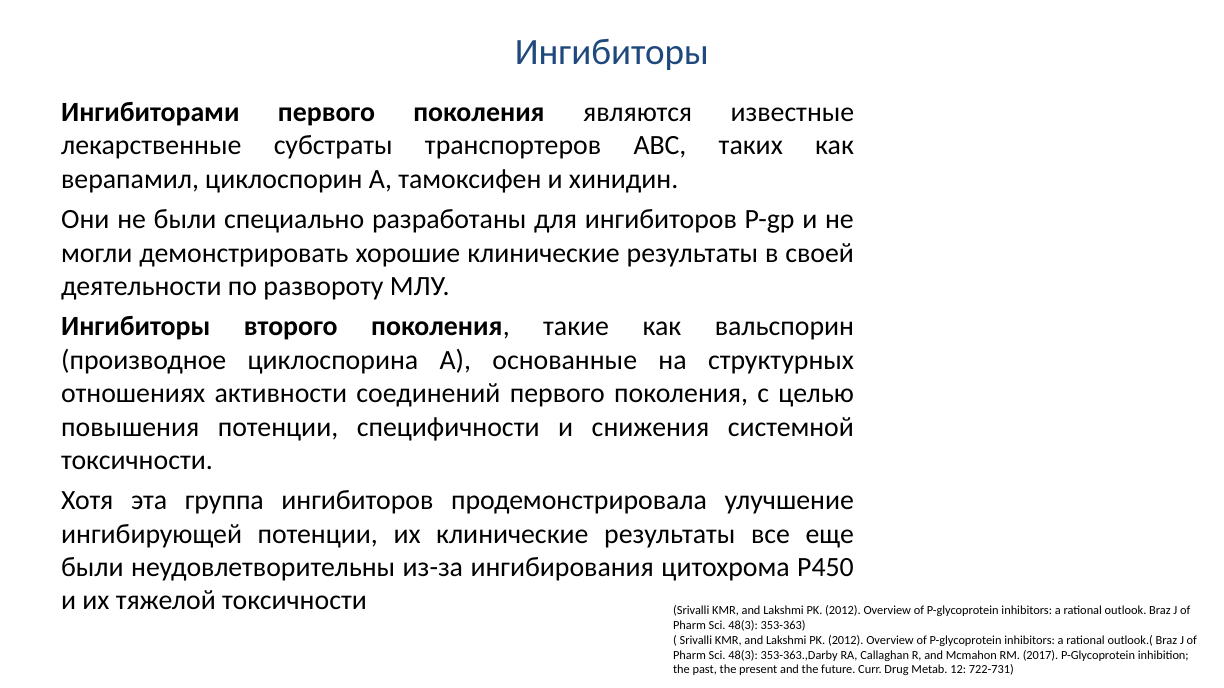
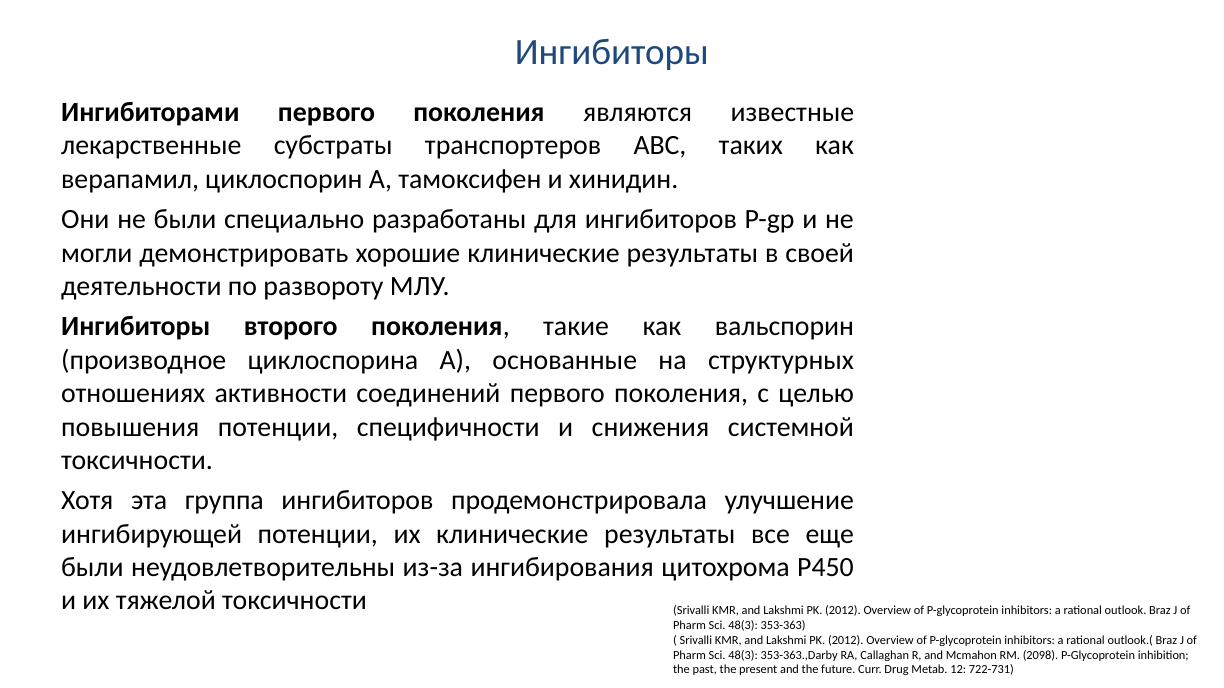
2017: 2017 -> 2098 (1041, 655)
